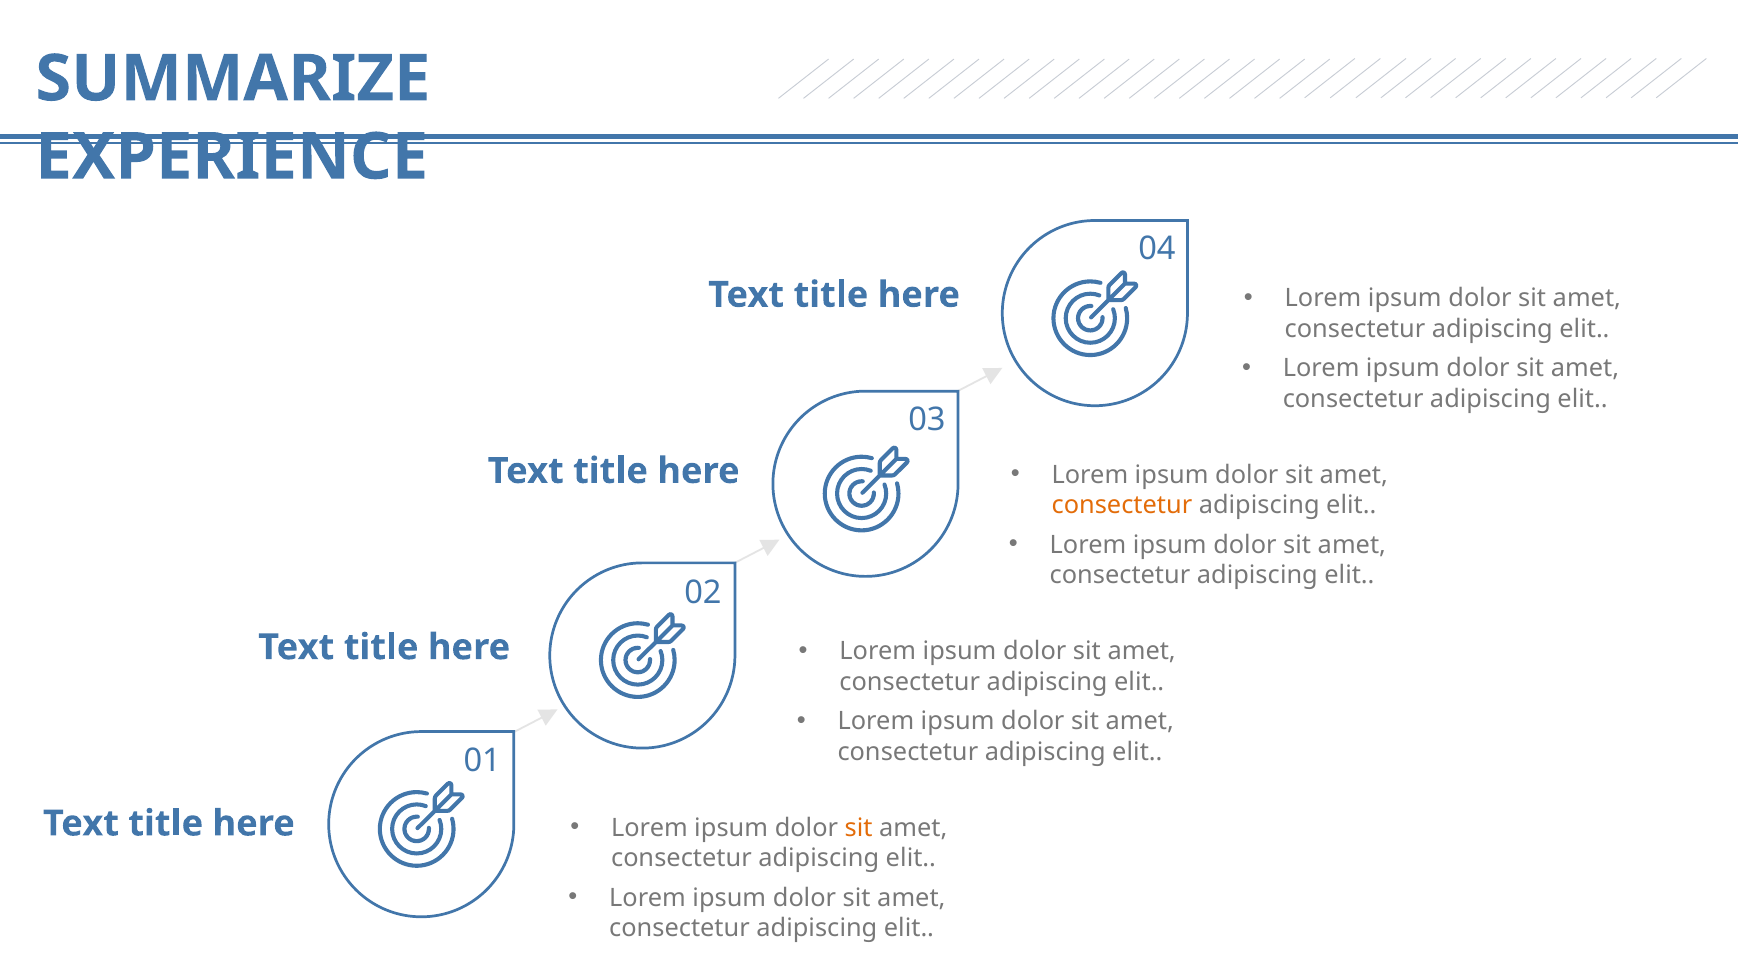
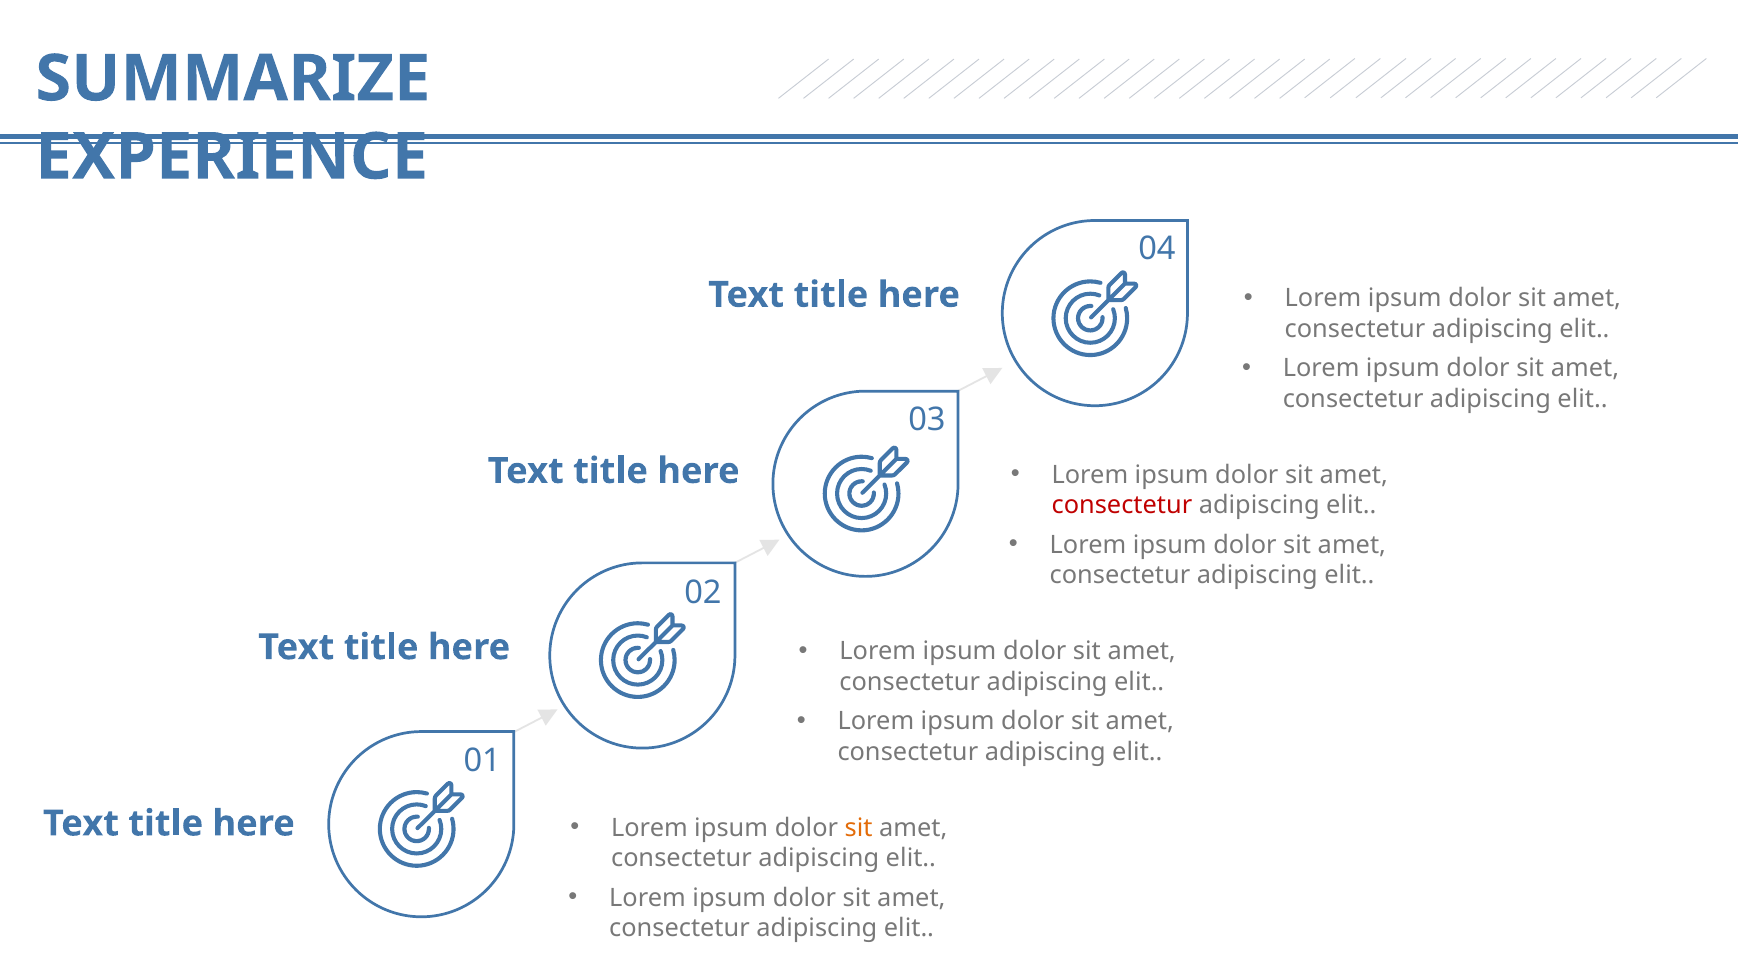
consectetur colour: orange -> red (1122, 505)
